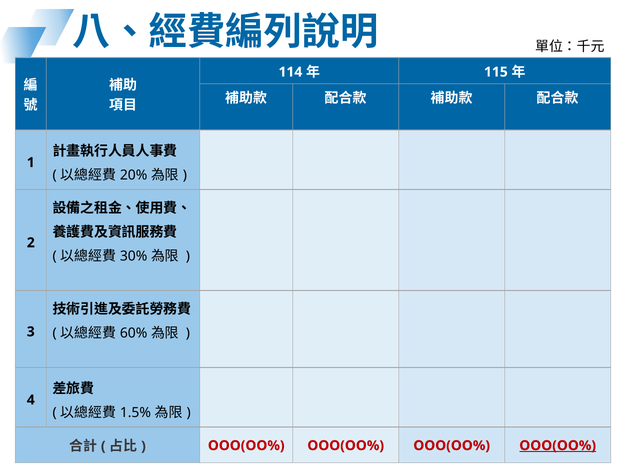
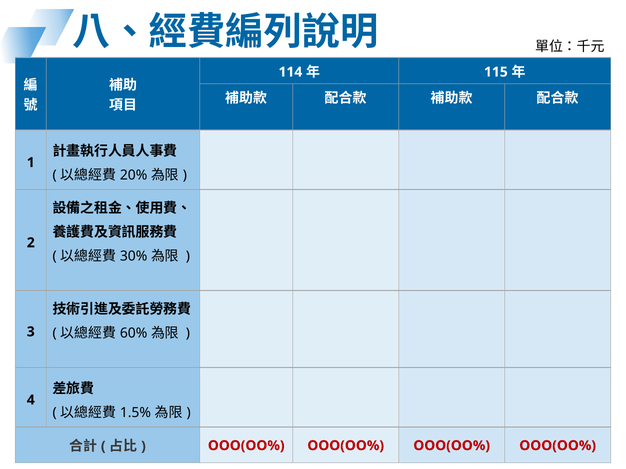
OOO(OO% underline: present -> none (558, 446)
